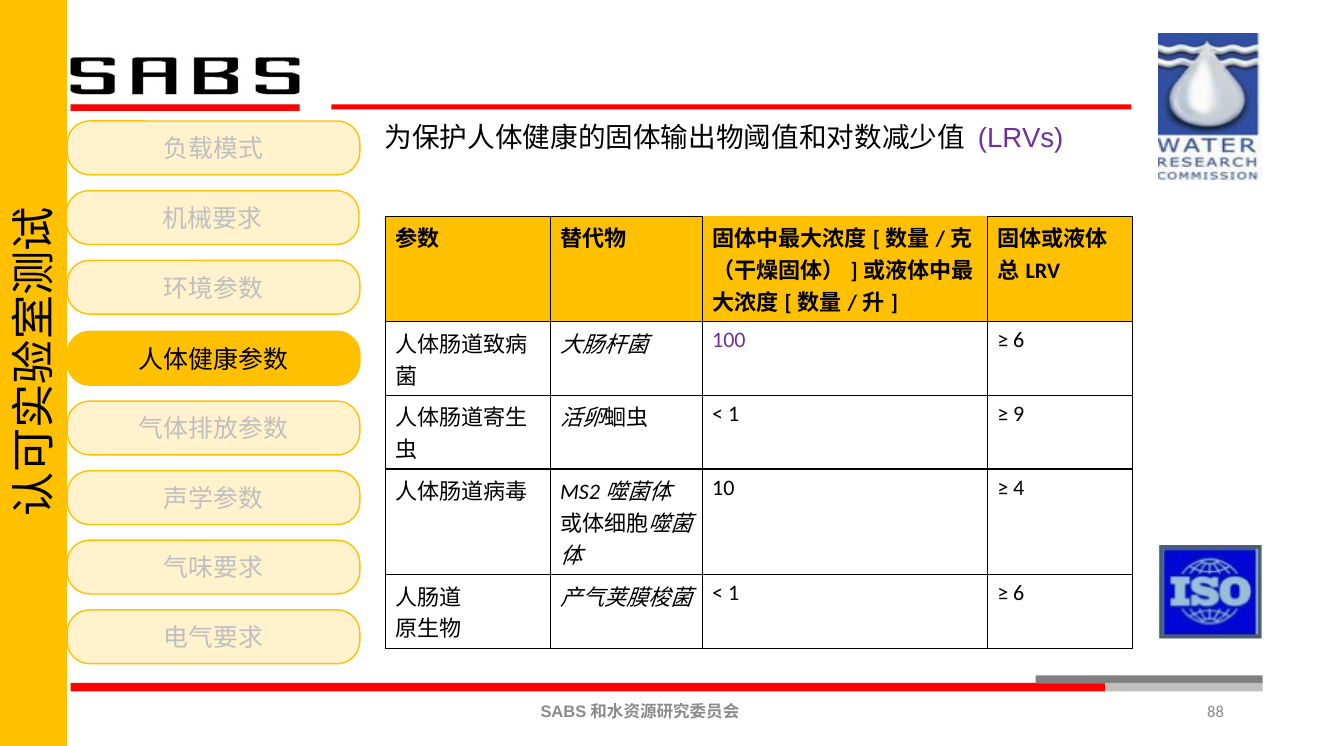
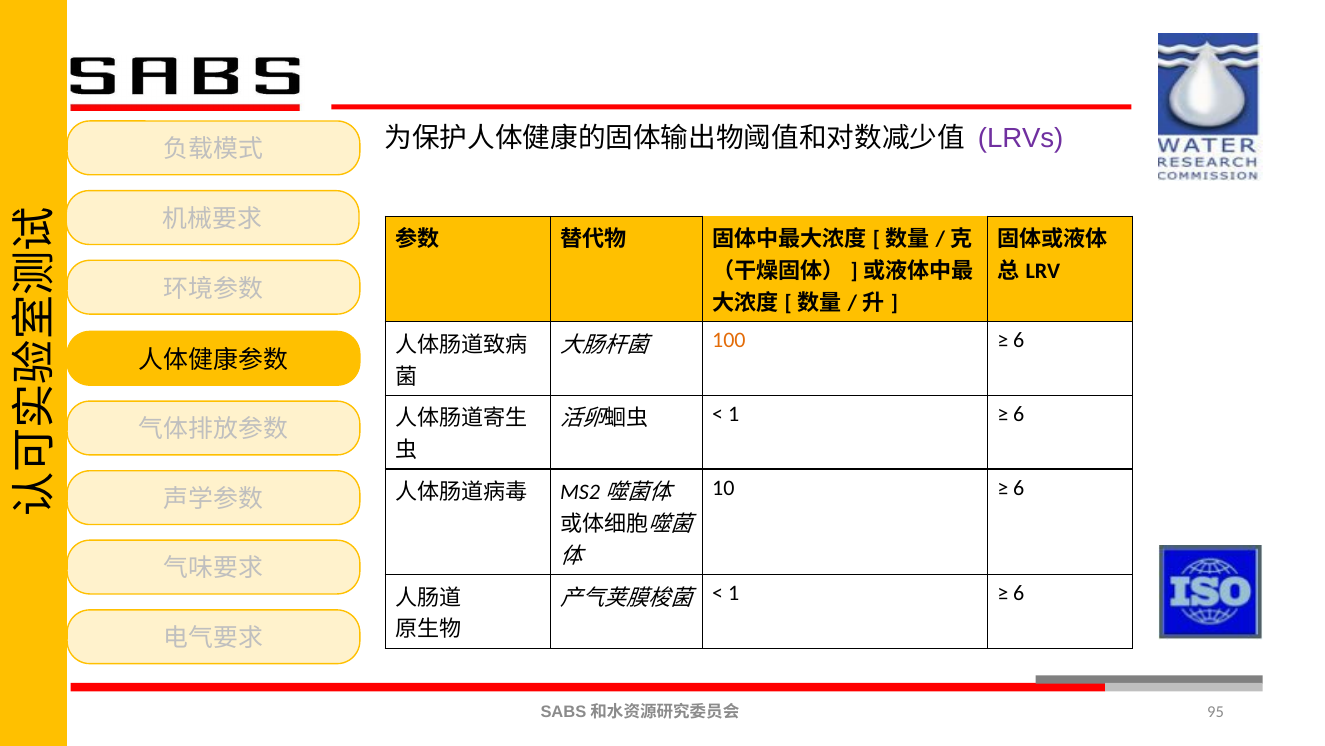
100 colour: purple -> orange (729, 340)
9: 9 -> 6 (1019, 414)
4: 4 -> 6 (1019, 487)
88: 88 -> 95 (1216, 712)
